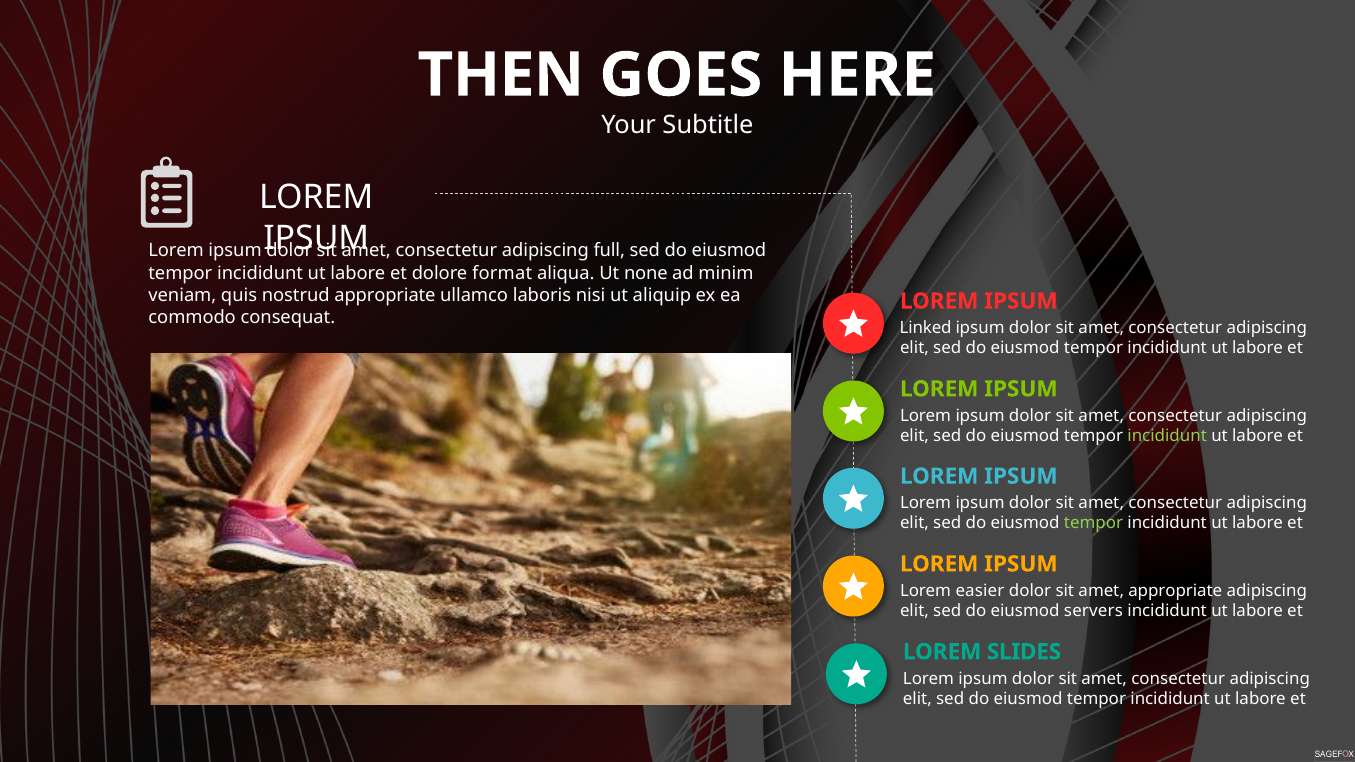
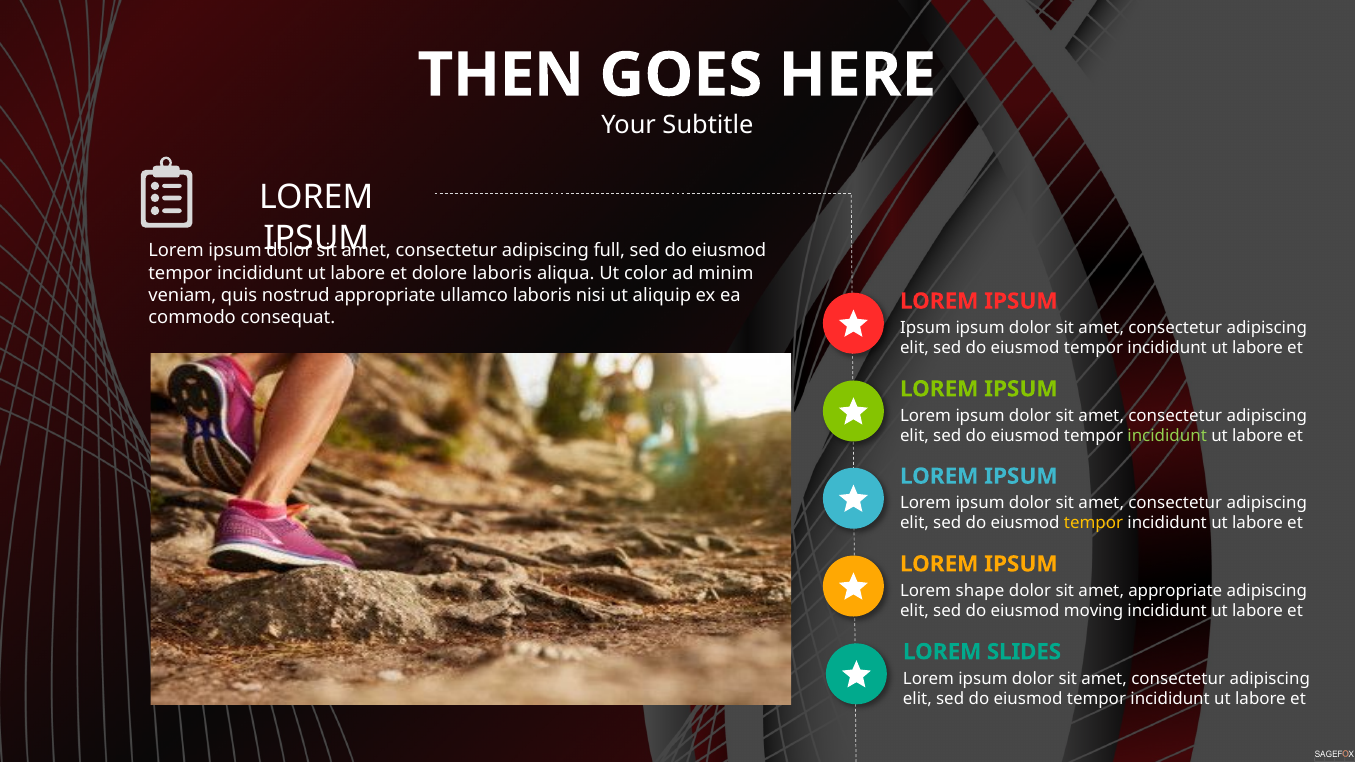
dolore format: format -> laboris (502, 273)
none: none -> color (646, 273)
Linked: Linked -> Ipsum (925, 328)
tempor colour: light green -> yellow (1094, 523)
easier: easier -> shape (980, 591)
servers: servers -> moving (1094, 611)
